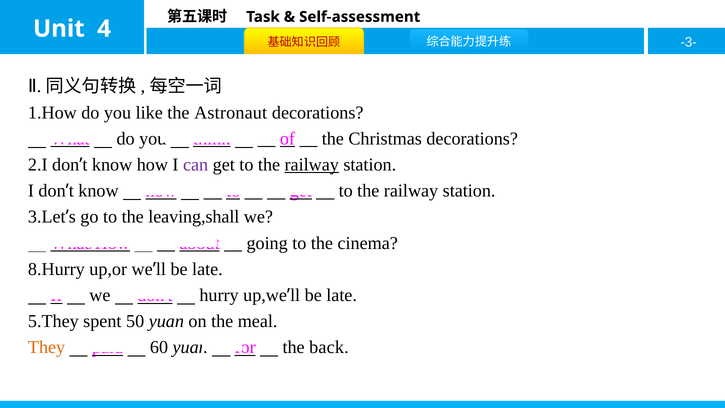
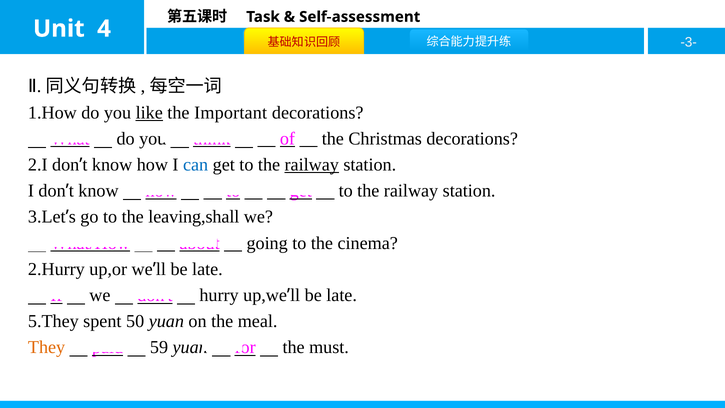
like underline: none -> present (149, 112)
Astronaut: Astronaut -> Important (231, 112)
can colour: purple -> blue (196, 165)
8.Hurry: 8.Hurry -> 2.Hurry (56, 269)
60: 60 -> 59 (159, 347)
back: back -> must (329, 347)
